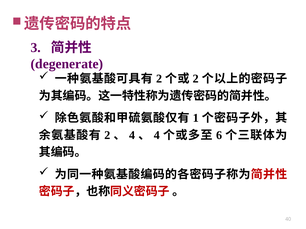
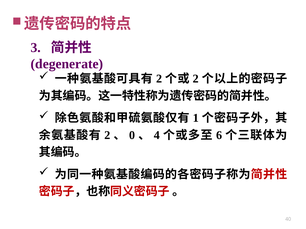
4: 4 -> 0 (132, 135)
